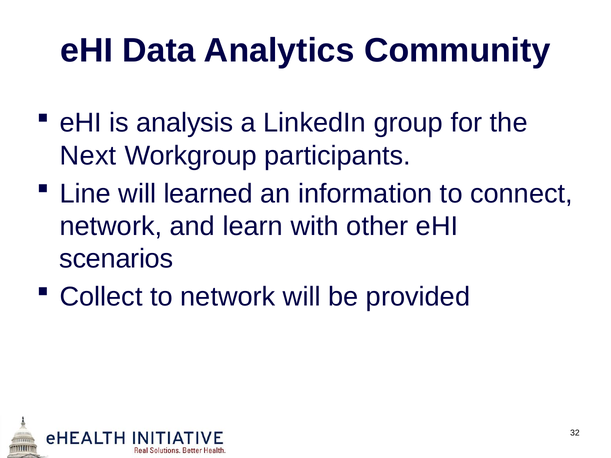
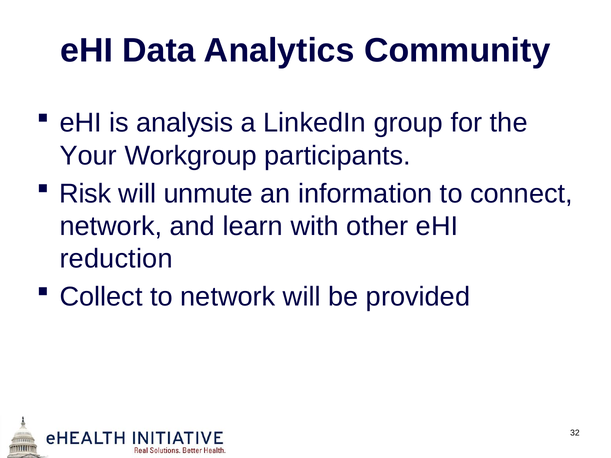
Next: Next -> Your (88, 156)
Line: Line -> Risk (85, 194)
learned: learned -> unmute (208, 194)
scenarios: scenarios -> reduction (116, 259)
